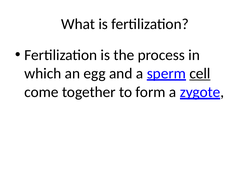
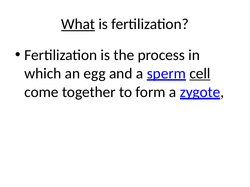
What underline: none -> present (78, 24)
